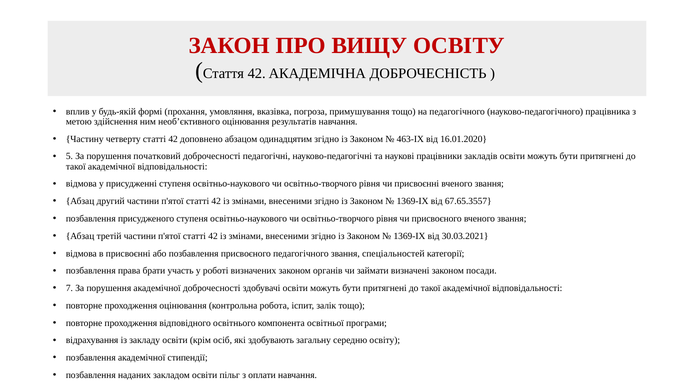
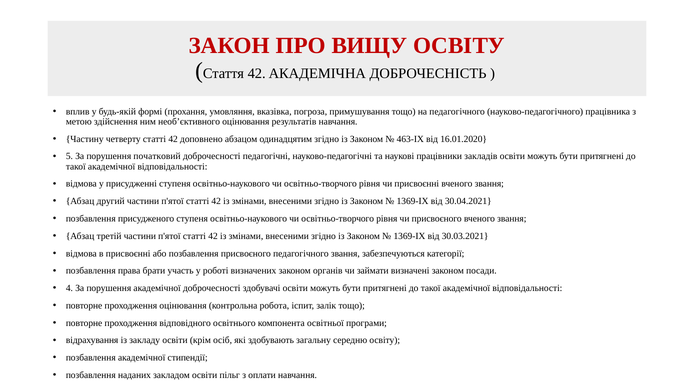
67.65.3557: 67.65.3557 -> 30.04.2021 (468, 201)
спеціальностей: спеціальностей -> забезпечуються (393, 254)
7: 7 -> 4 (69, 288)
